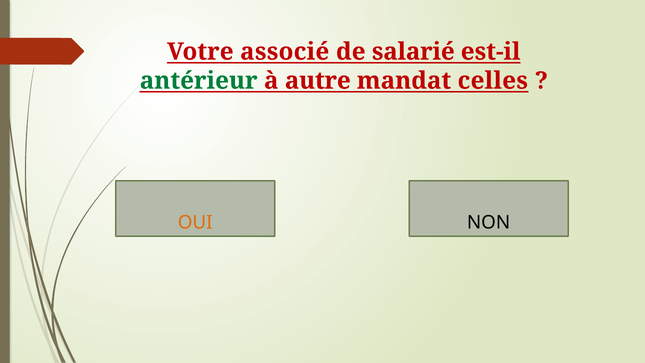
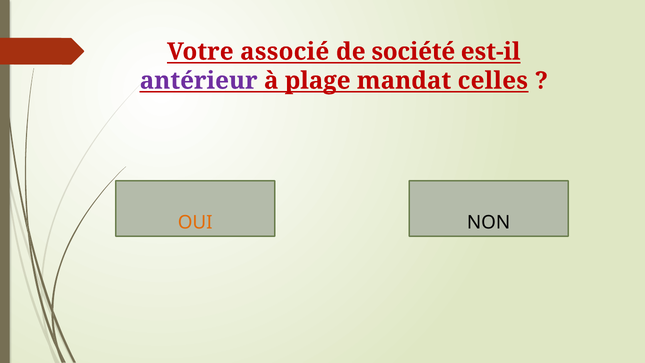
salarié: salarié -> société (413, 52)
antérieur colour: green -> purple (199, 81)
autre: autre -> plage (318, 81)
